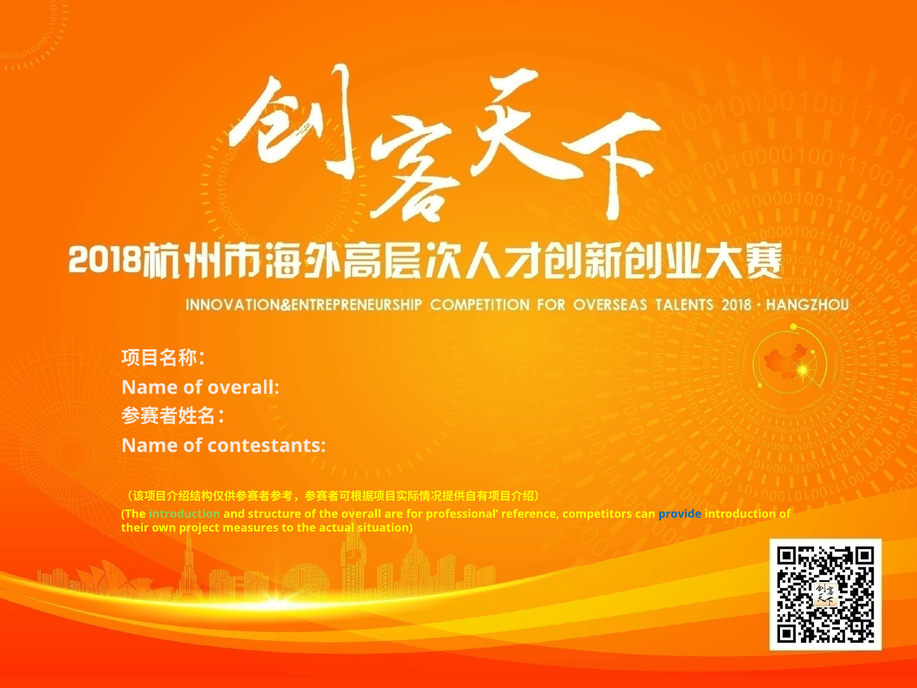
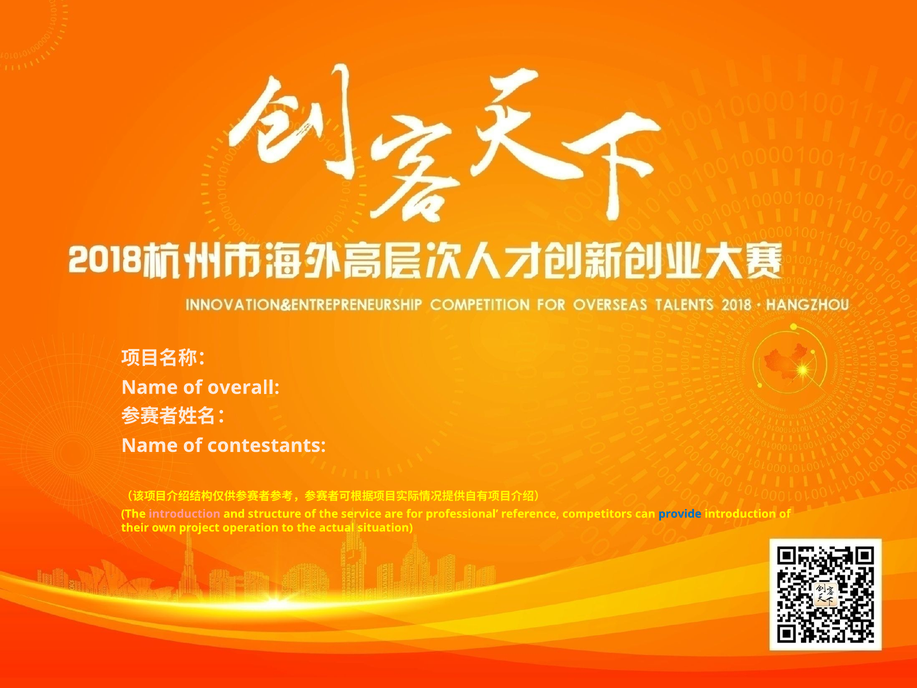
introduction colour: light green -> pink (185, 514)
the overall: overall -> service (361, 514)
measures: measures -> operation (251, 528)
